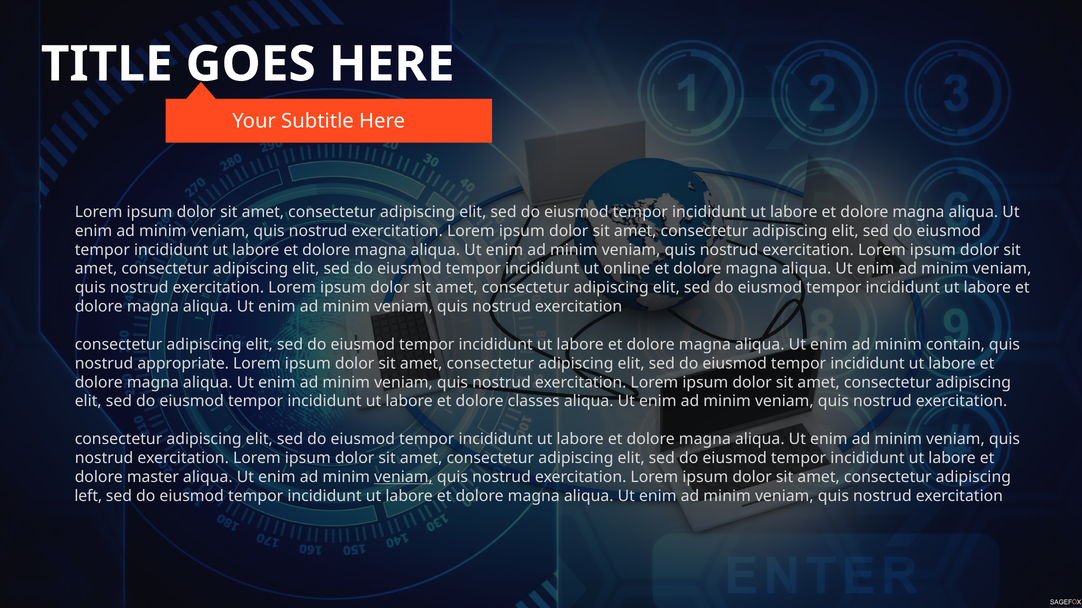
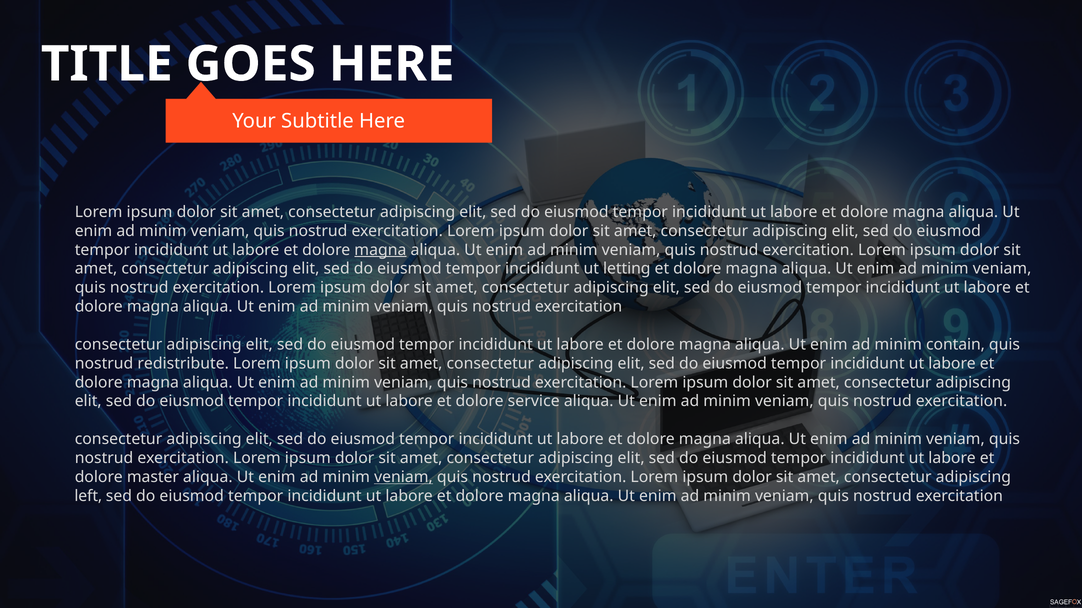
magna underline: none -> present (380, 250)
online: online -> letting (627, 269)
appropriate: appropriate -> redistribute (183, 364)
classes: classes -> service (534, 402)
